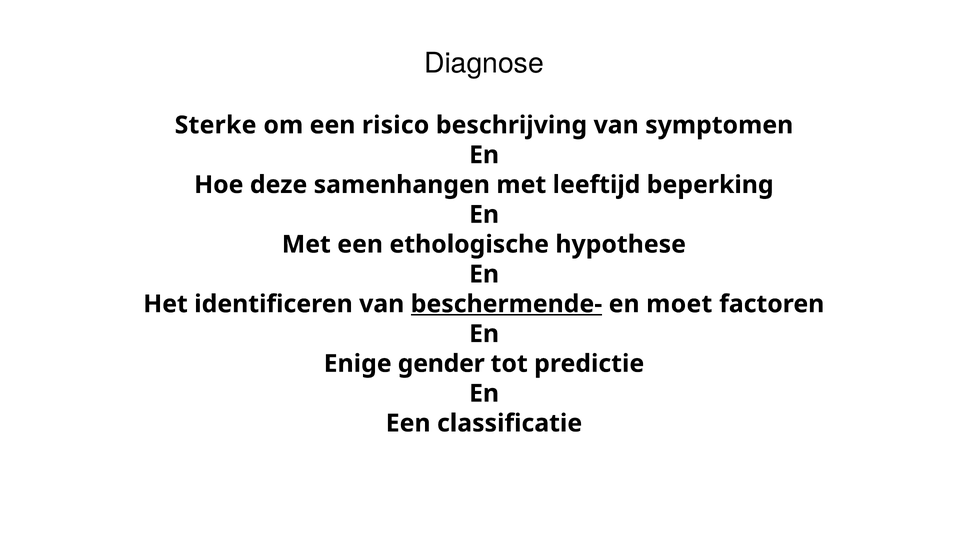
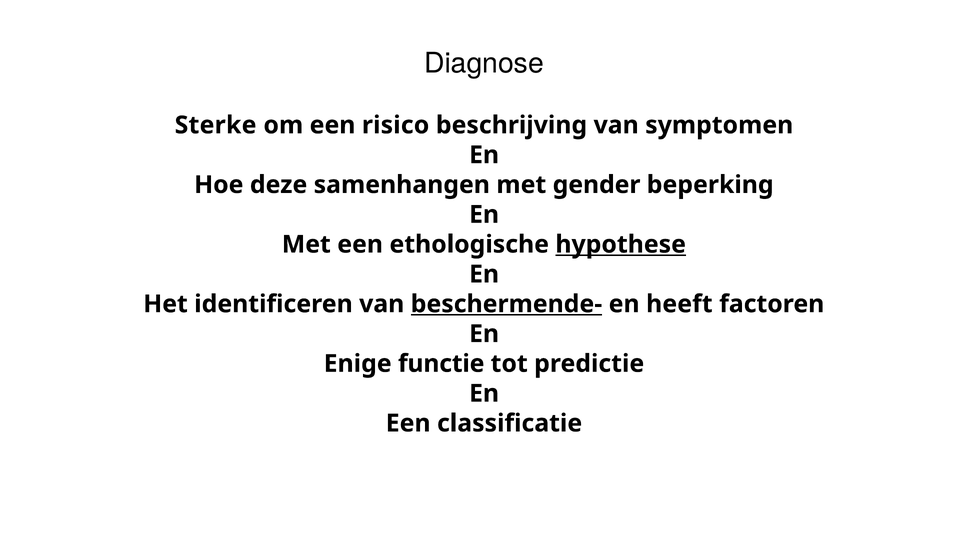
leeftijd: leeftijd -> gender (597, 185)
hypothese underline: none -> present (621, 244)
moet: moet -> heeft (679, 304)
gender: gender -> functie (441, 363)
